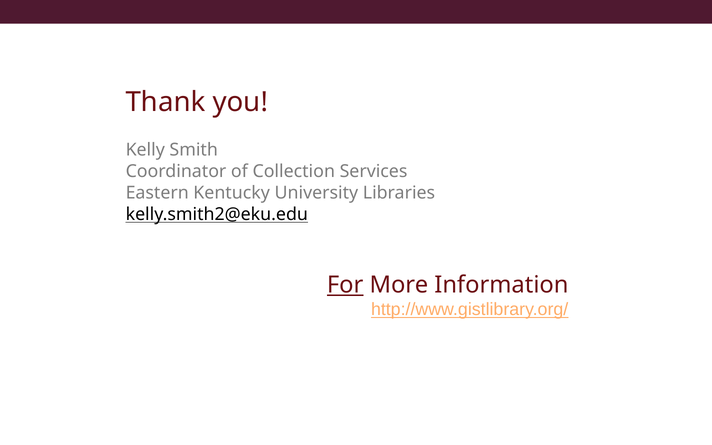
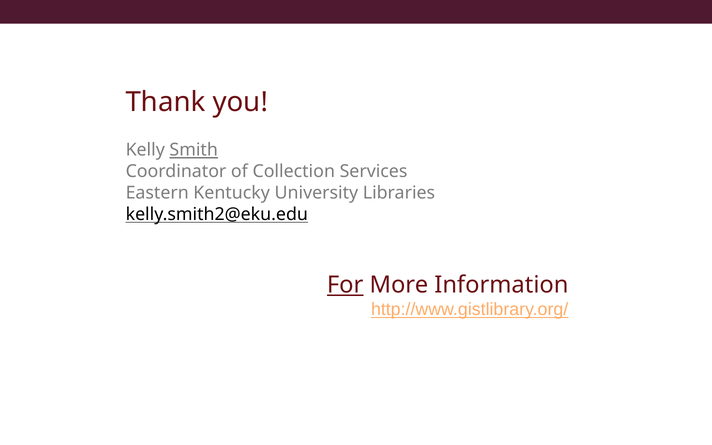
Smith underline: none -> present (194, 150)
